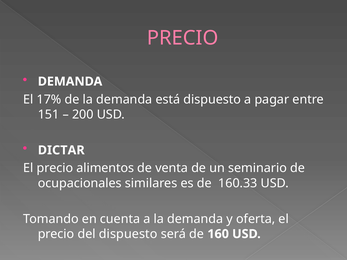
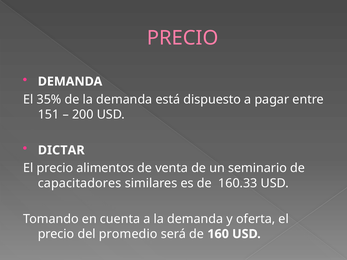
17%: 17% -> 35% (49, 99)
ocupacionales: ocupacionales -> capacitadores (80, 183)
del dispuesto: dispuesto -> promedio (128, 234)
